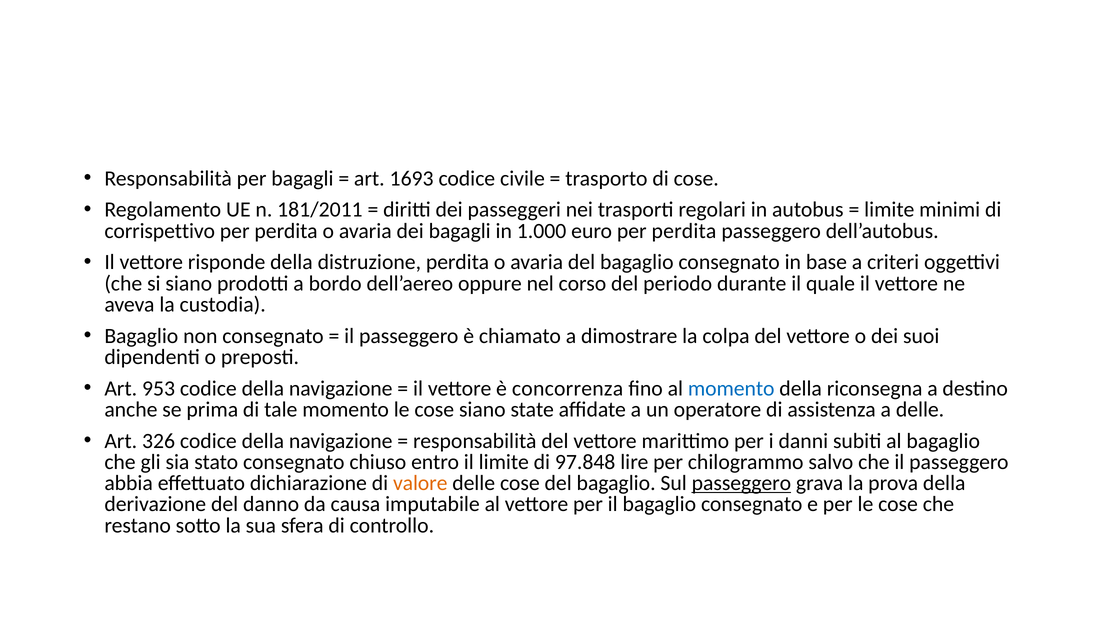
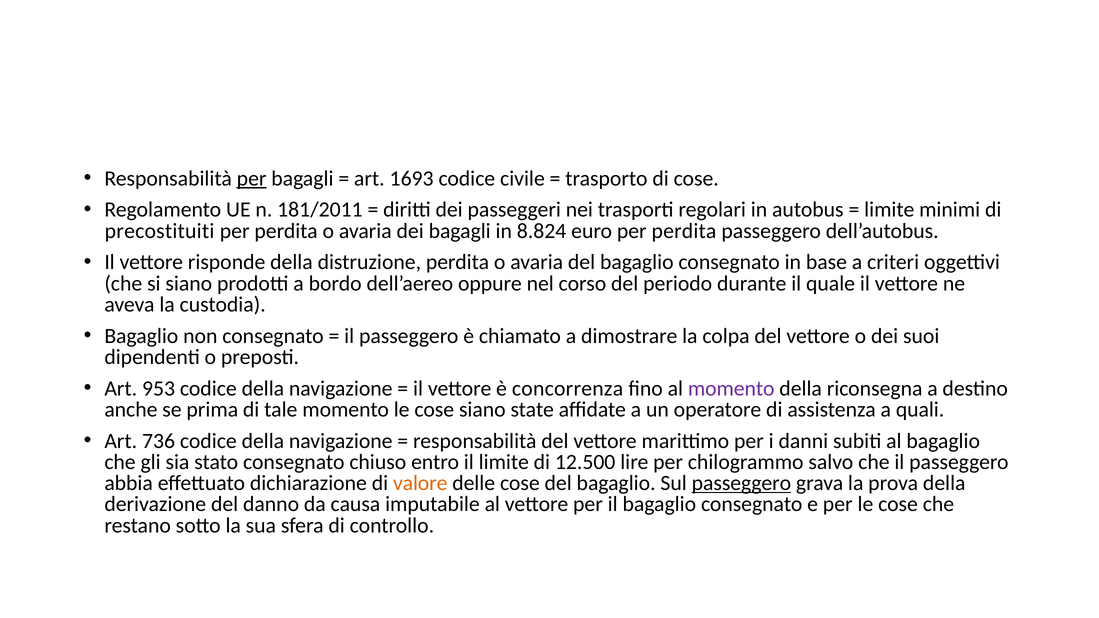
per underline: none -> present (252, 178)
corrispettivo: corrispettivo -> precostituiti (160, 231)
1.000: 1.000 -> 8.824 (542, 231)
momento colour: blue -> purple (731, 389)
a delle: delle -> quali (920, 410)
326: 326 -> 736 (159, 441)
97.848: 97.848 -> 12.500 (585, 462)
